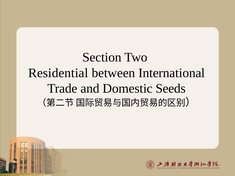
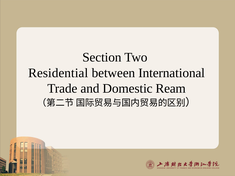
Seeds: Seeds -> Ream (171, 89)
